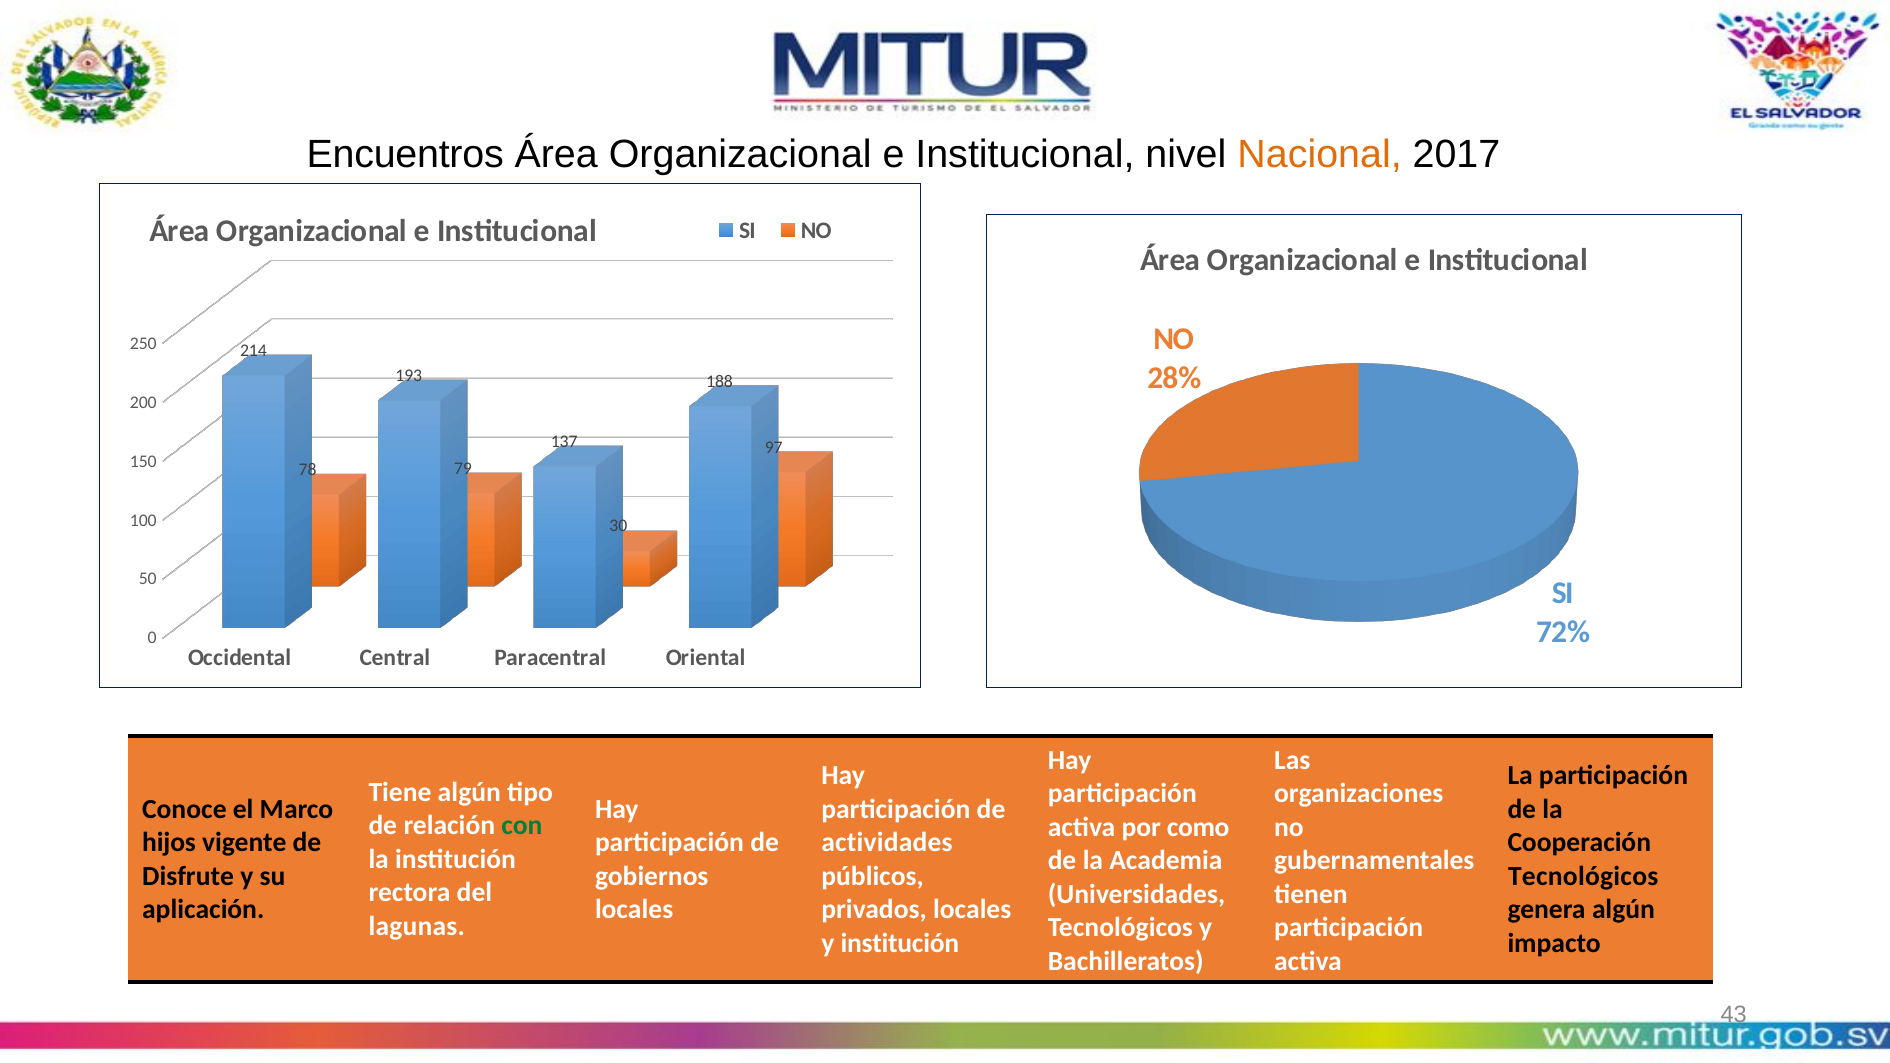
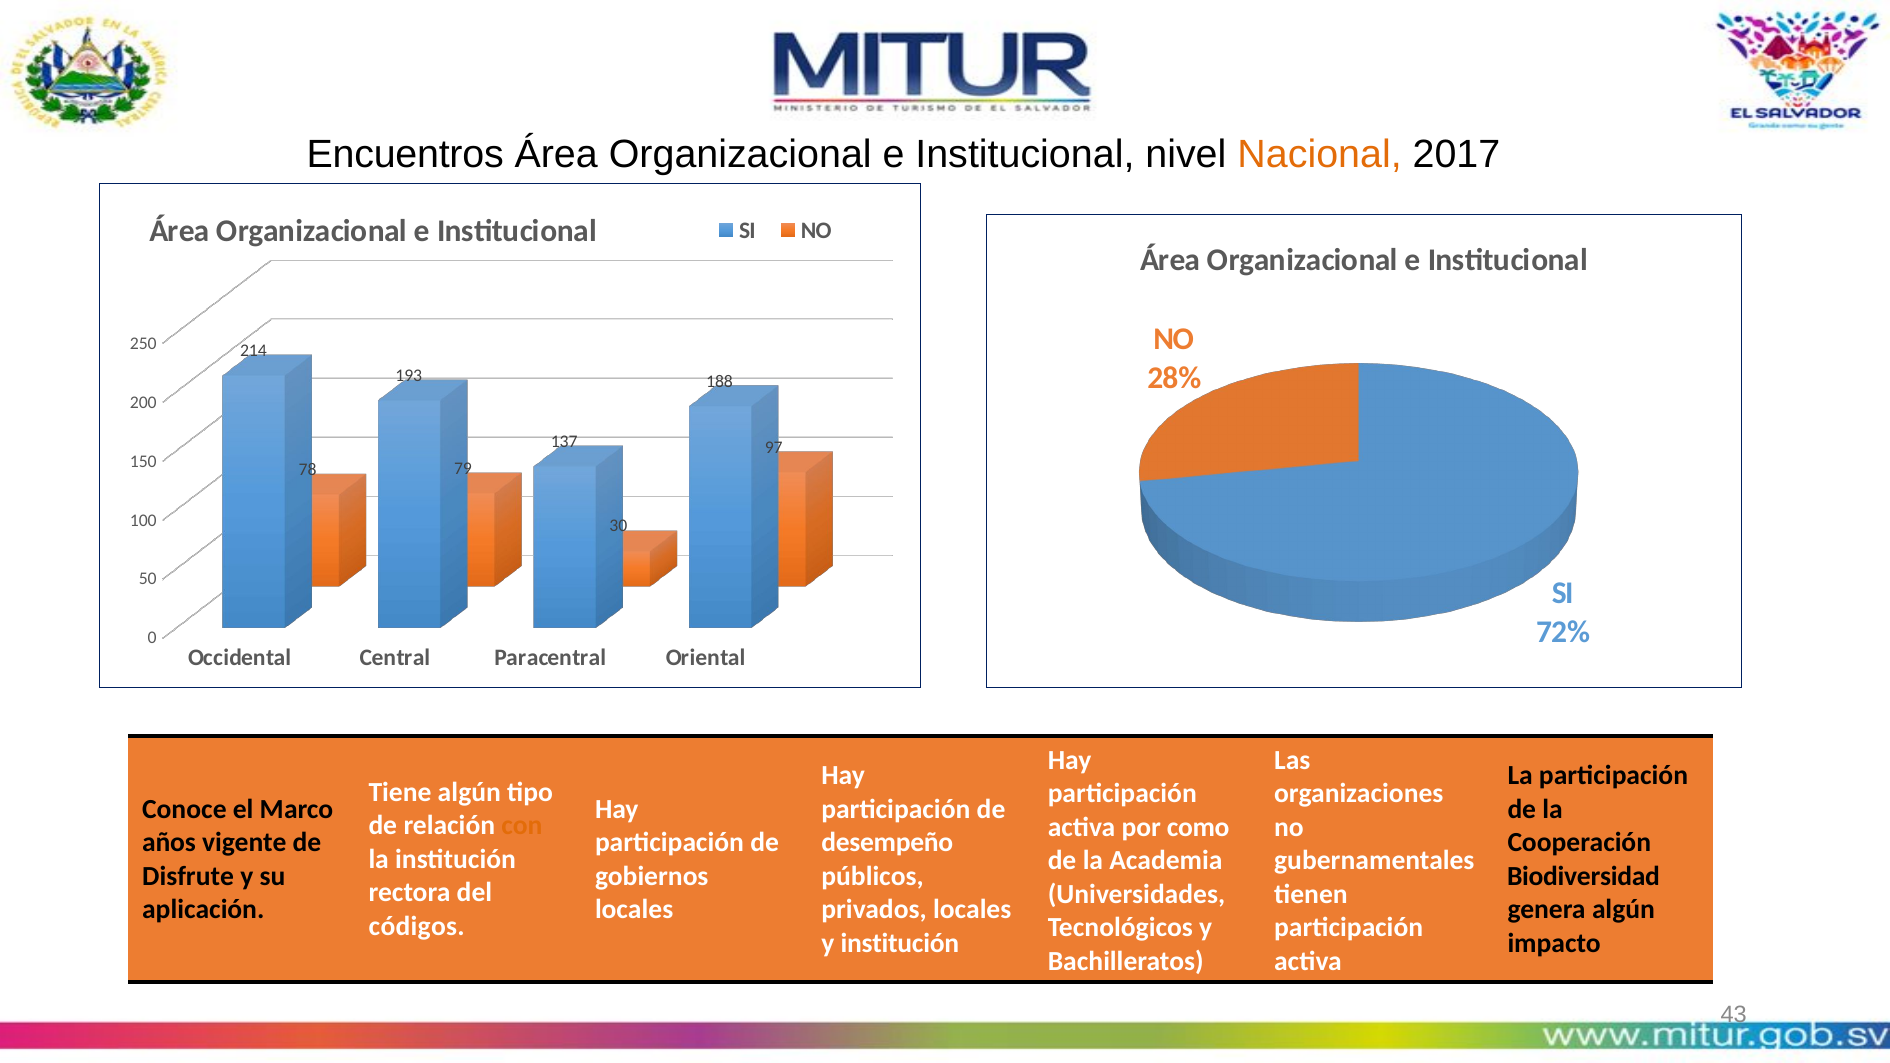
con colour: green -> orange (522, 826)
hijos: hijos -> años (169, 843)
actividades: actividades -> desempeño (887, 843)
Tecnológicos: Tecnológicos -> Biodiversidad (1583, 876)
lagunas: lagunas -> códigos (417, 926)
